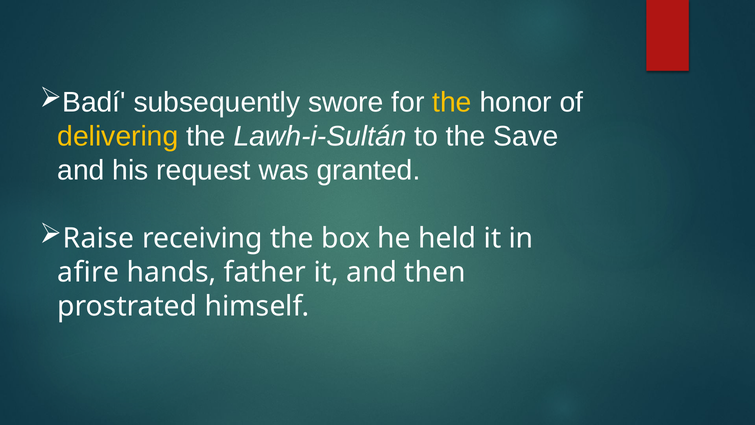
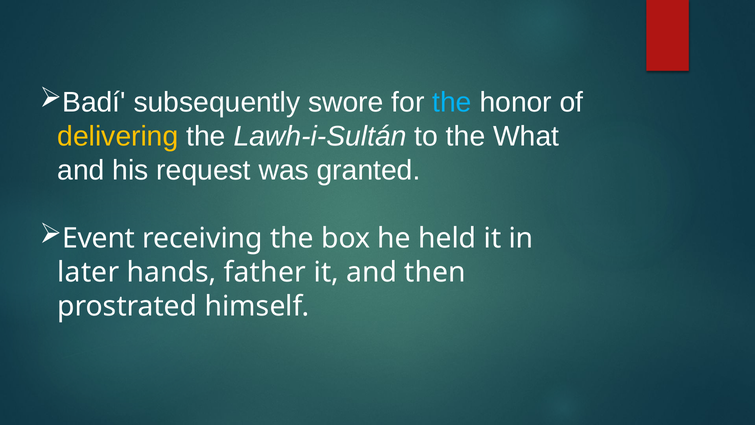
the colour: yellow -> light blue (452, 102)
Save: Save -> What (526, 136)
Raise: Raise -> Event (99, 238)
afire: afire -> later (88, 272)
